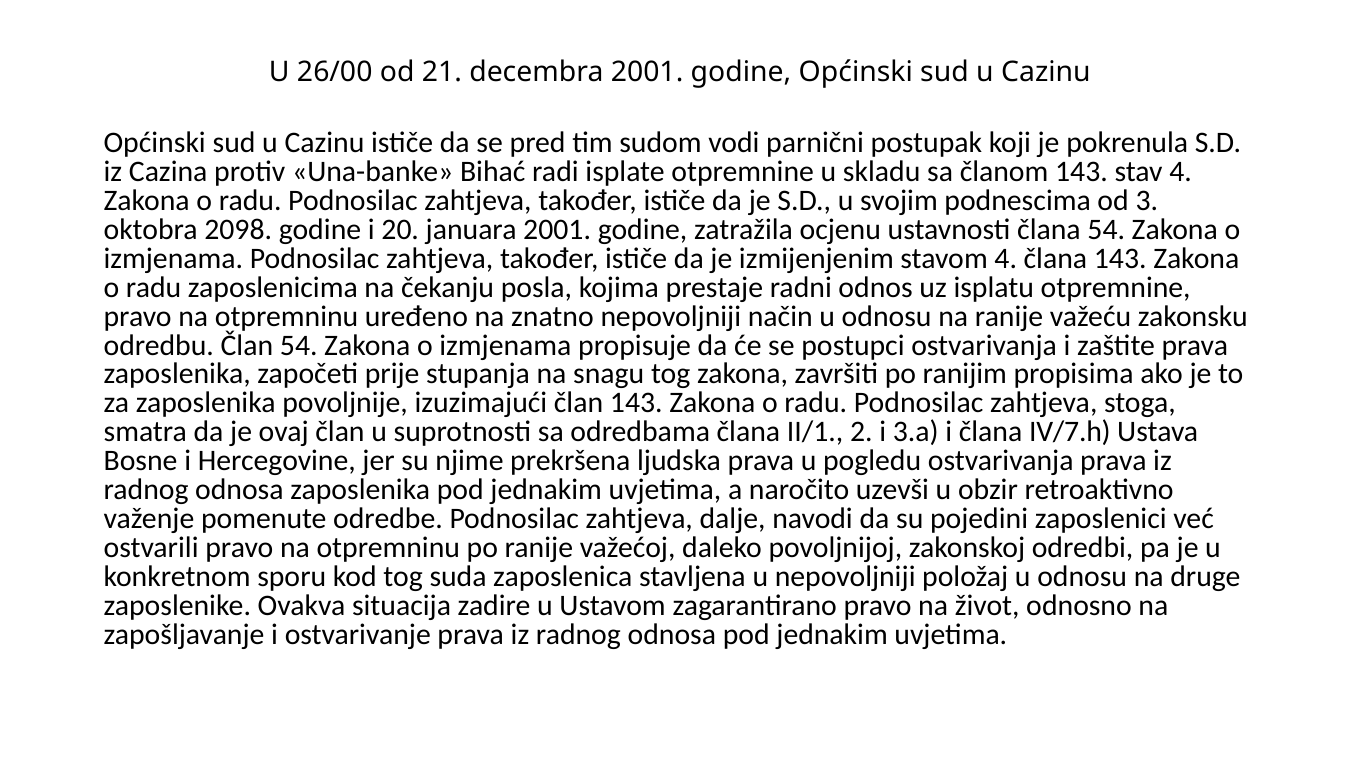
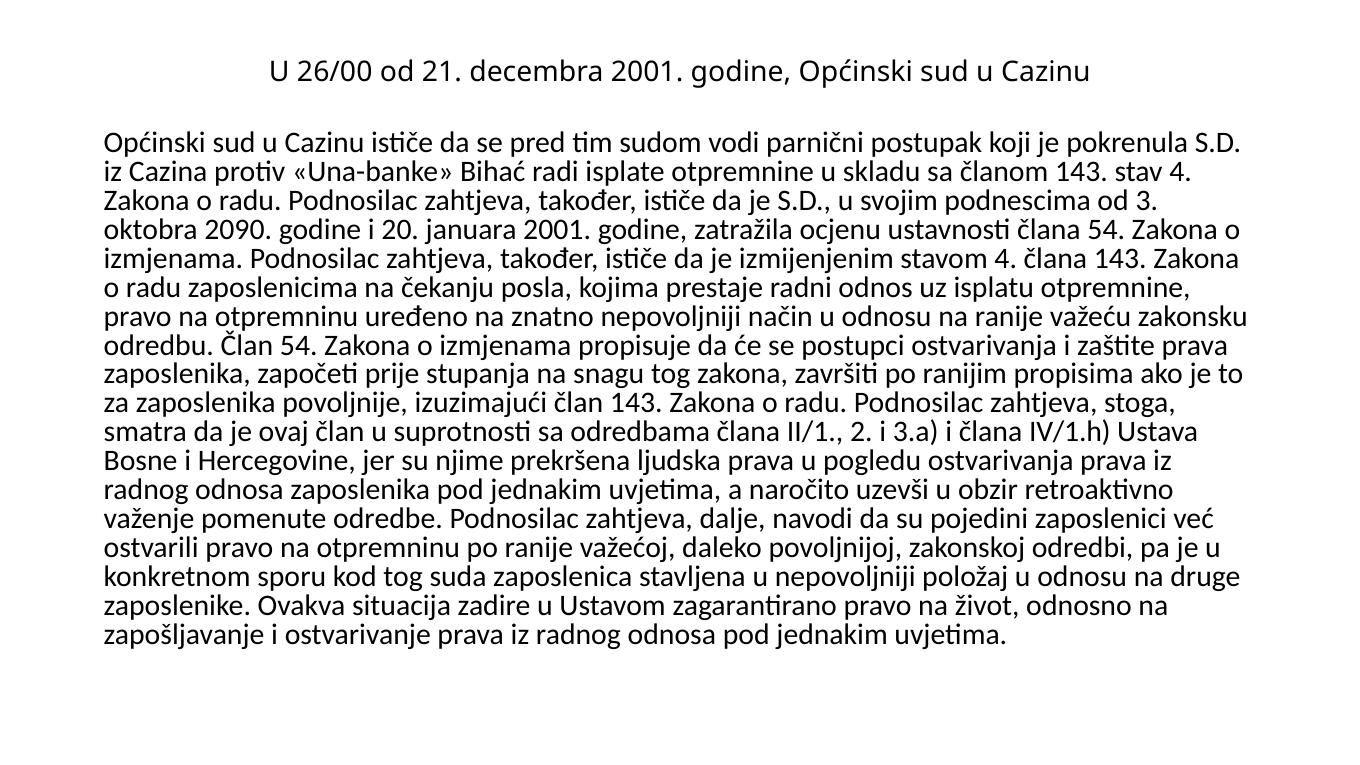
2098: 2098 -> 2090 (238, 230)
IV/7.h: IV/7.h -> IV/1.h (1070, 432)
